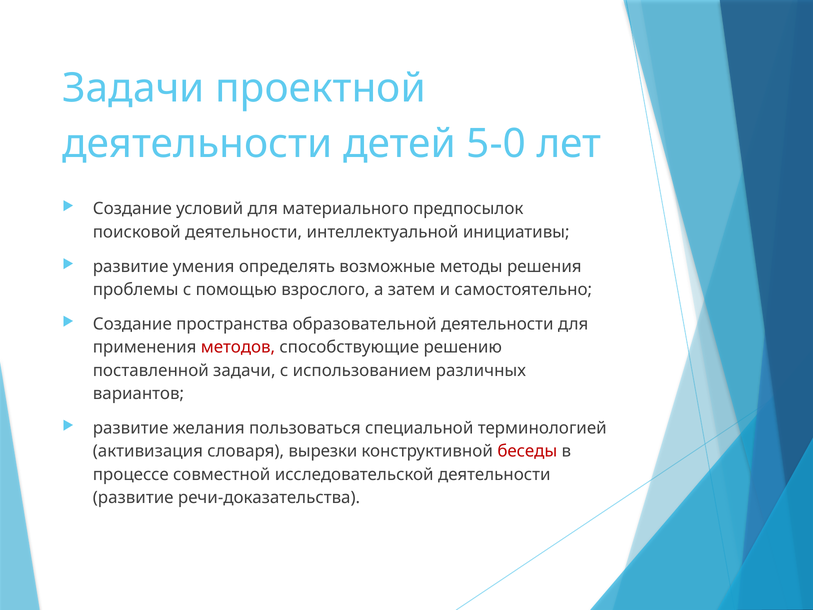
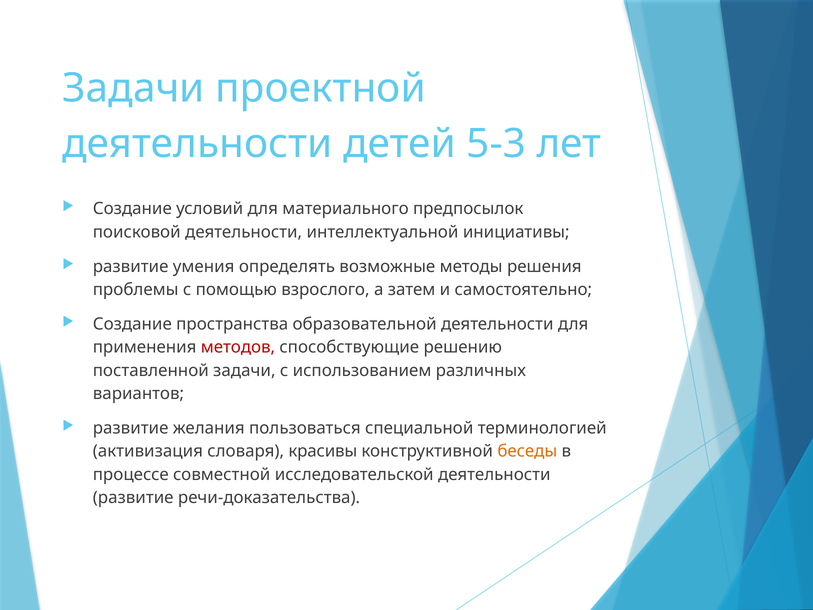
5-0: 5-0 -> 5-3 (496, 144)
вырезки: вырезки -> красивы (323, 451)
беседы colour: red -> orange (527, 451)
